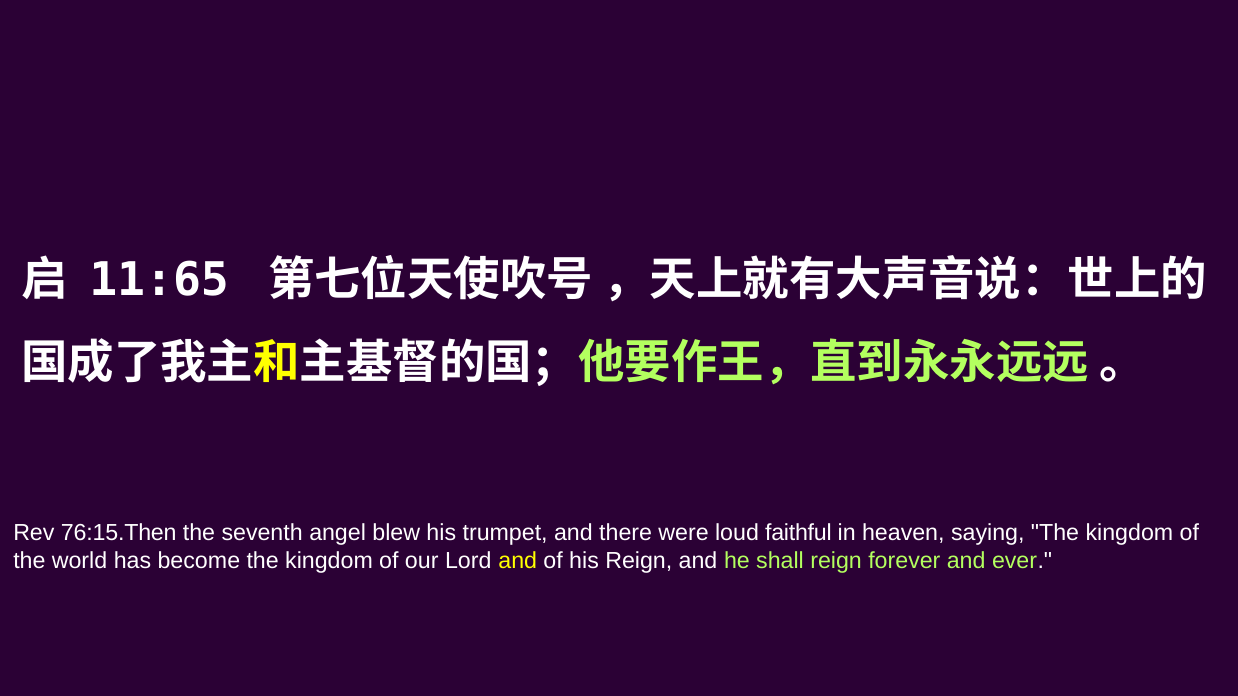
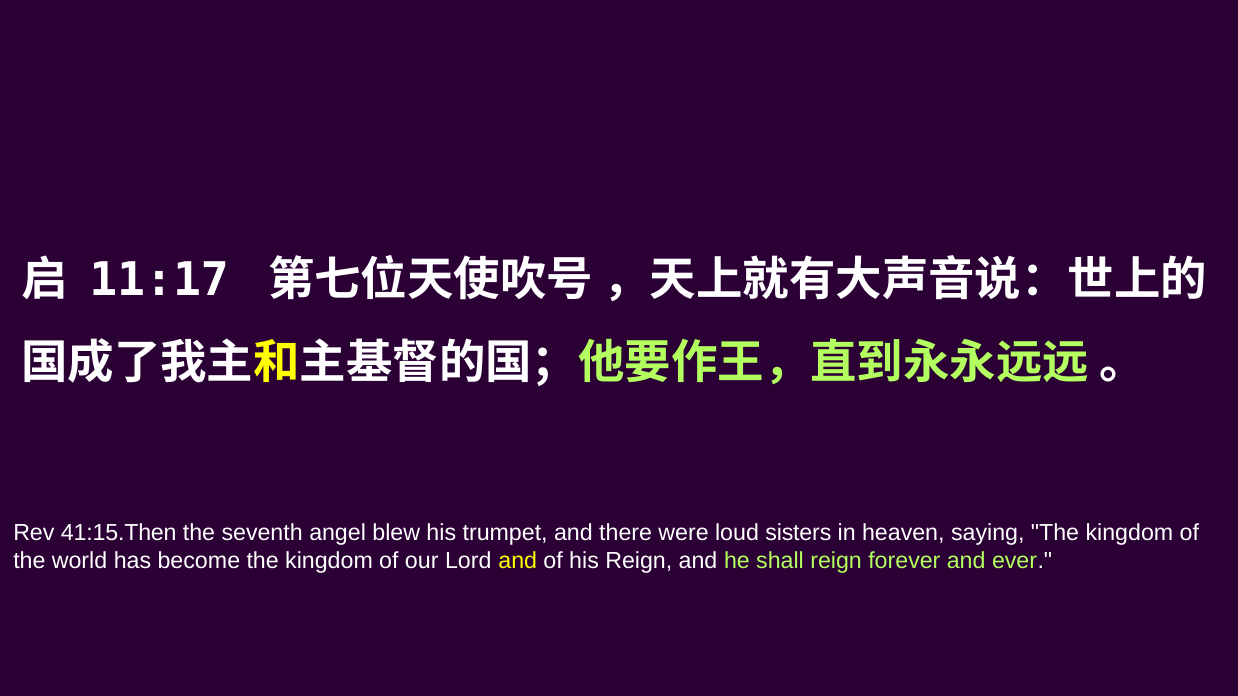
11:65: 11:65 -> 11:17 (159, 280)
76:15.Then: 76:15.Then -> 41:15.Then (119, 533)
faithful: faithful -> sisters (798, 533)
